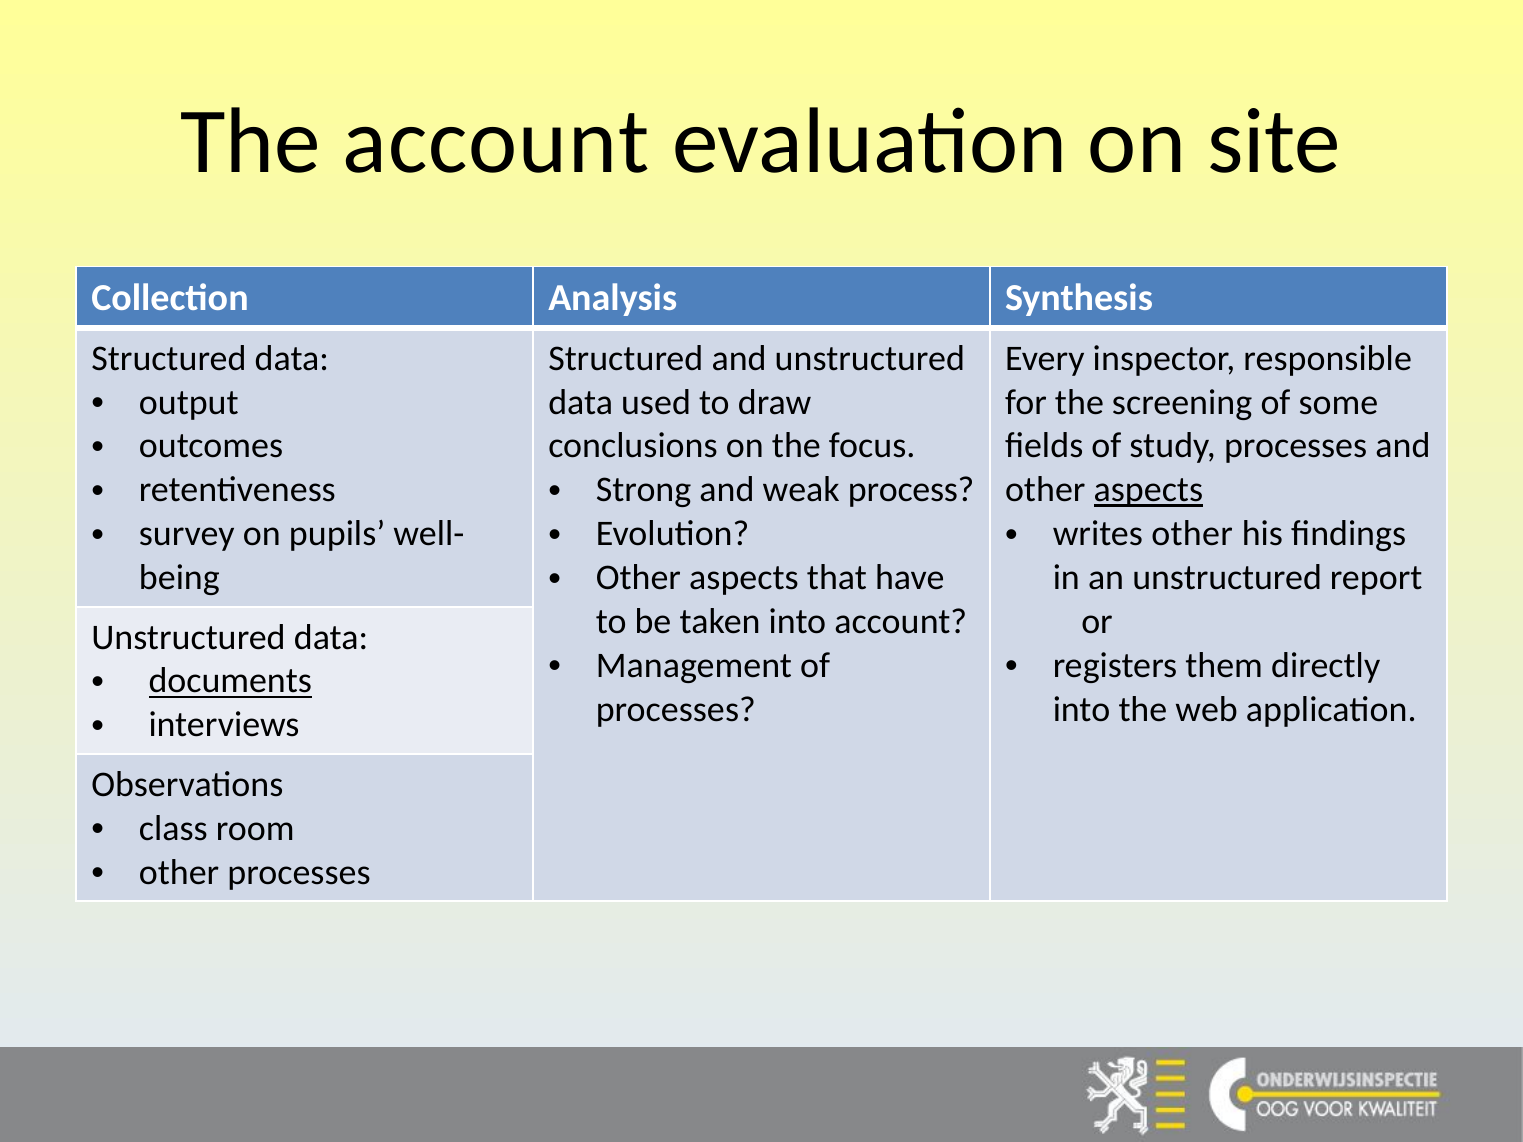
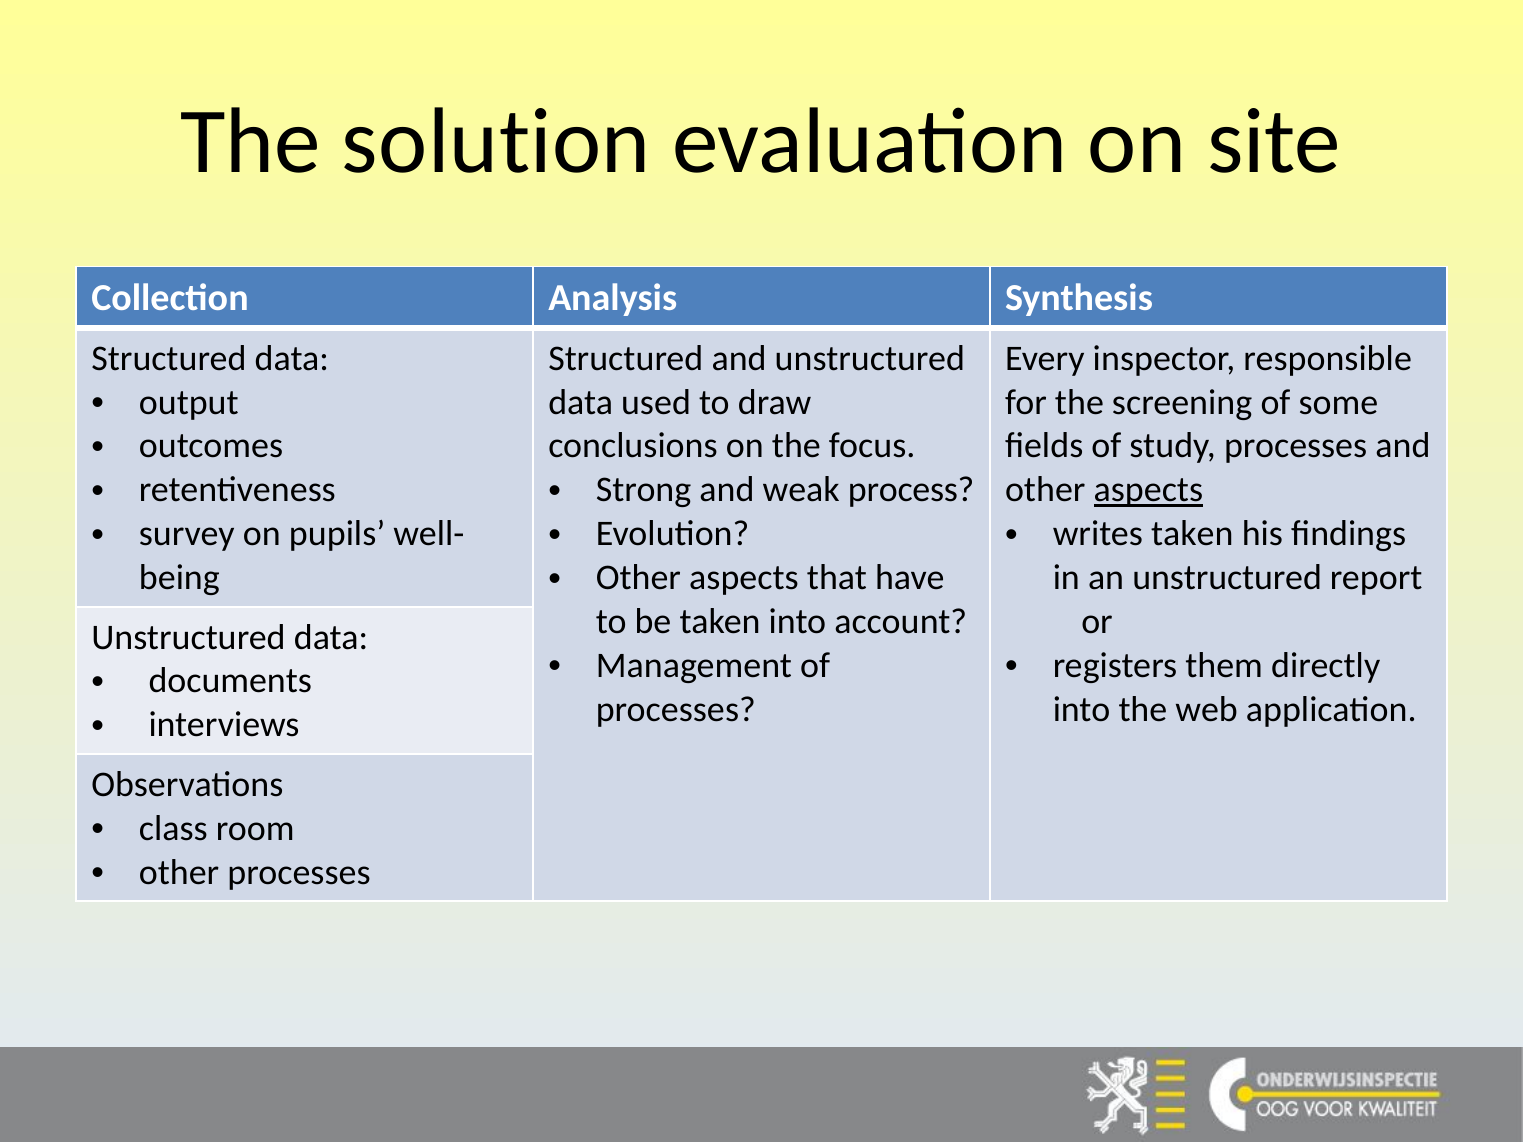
The account: account -> solution (496, 142)
writes other: other -> taken (1192, 534)
documents underline: present -> none (230, 681)
